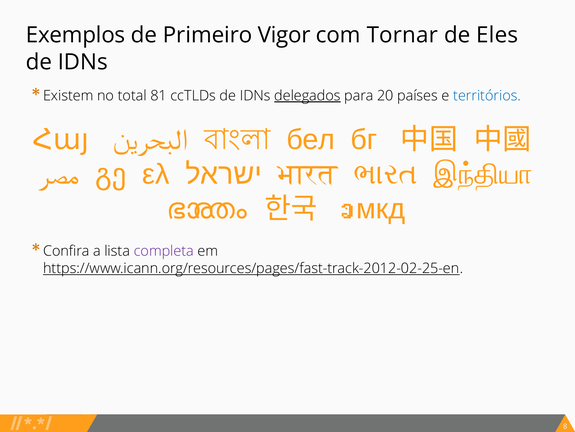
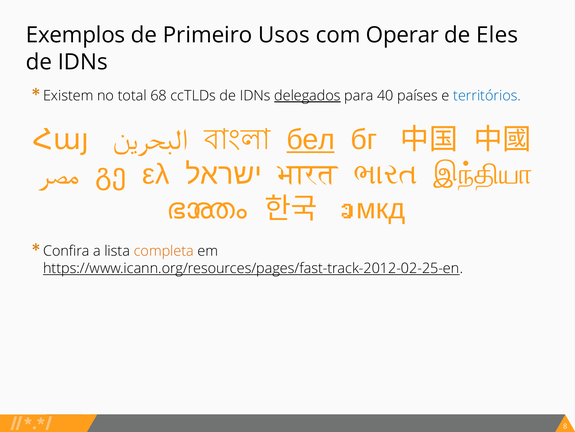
Vigor: Vigor -> Usos (284, 35)
Tornar: Tornar -> Operar (403, 35)
81: 81 -> 68 (159, 95)
20: 20 -> 40 (385, 95)
бел underline: none -> present (311, 140)
completa colour: purple -> orange (164, 251)
